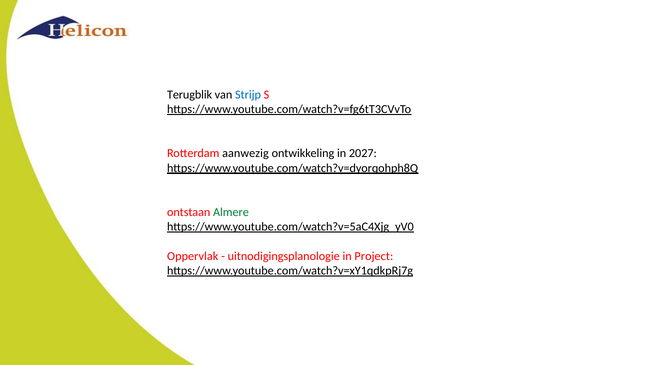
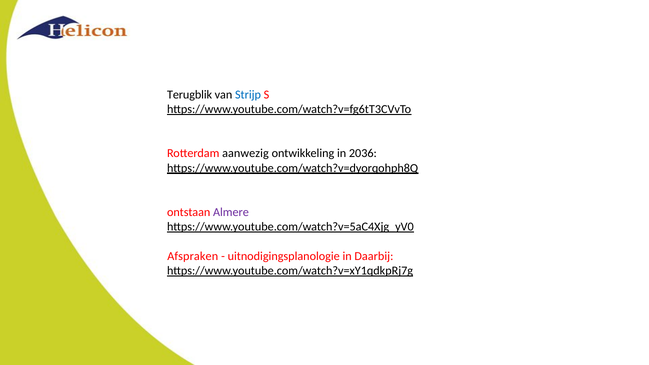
2027: 2027 -> 2036 (363, 153)
Almere colour: green -> purple (231, 212)
Oppervlak: Oppervlak -> Afspraken (193, 256)
Project: Project -> Daarbij (374, 256)
